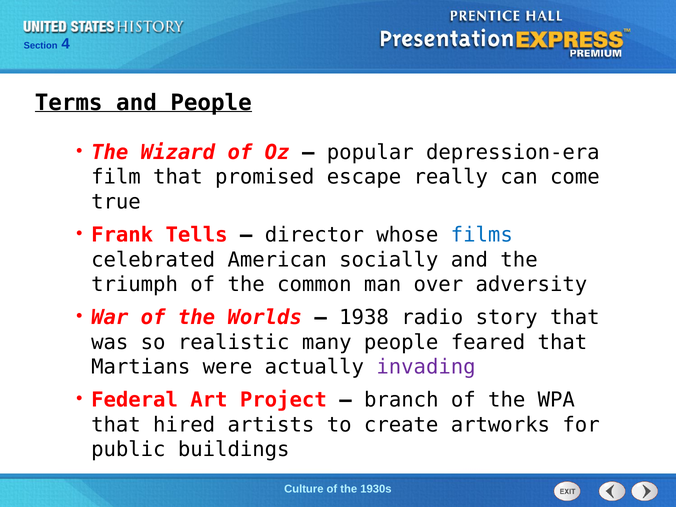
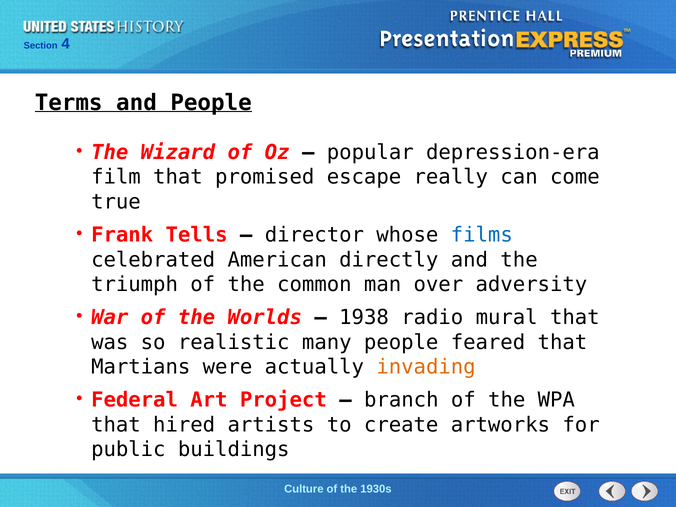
socially: socially -> directly (389, 260)
story: story -> mural (507, 318)
invading colour: purple -> orange (426, 367)
